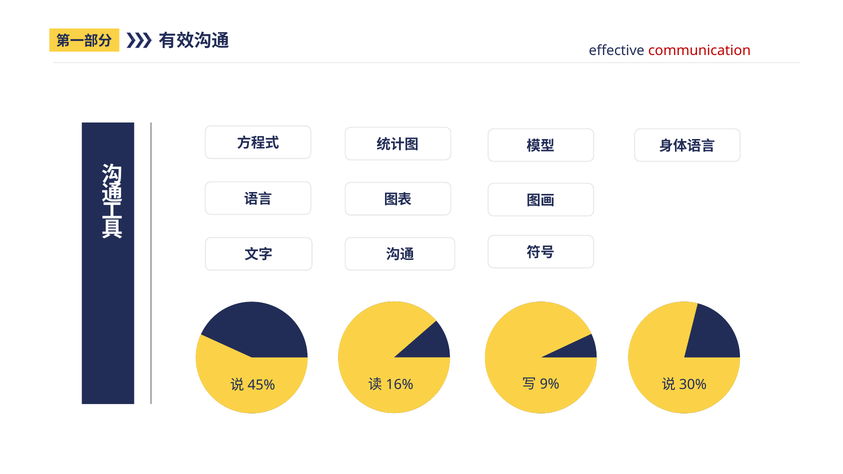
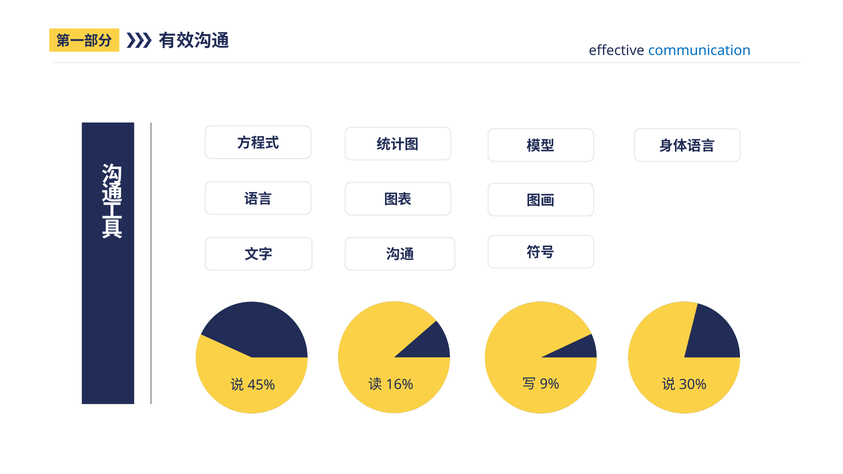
communication colour: red -> blue (699, 51)
